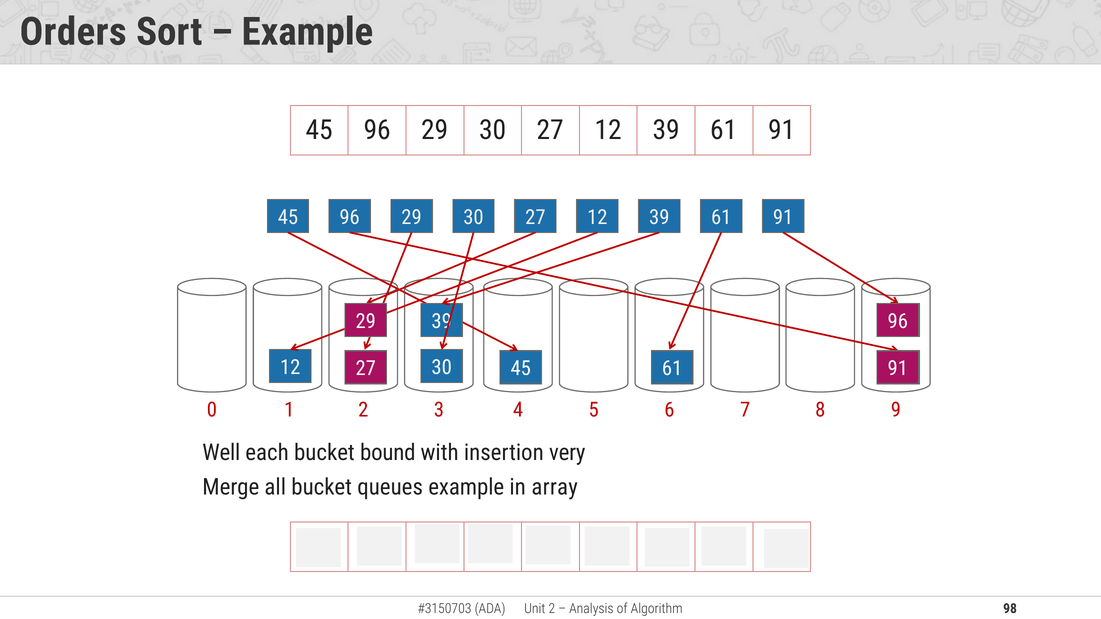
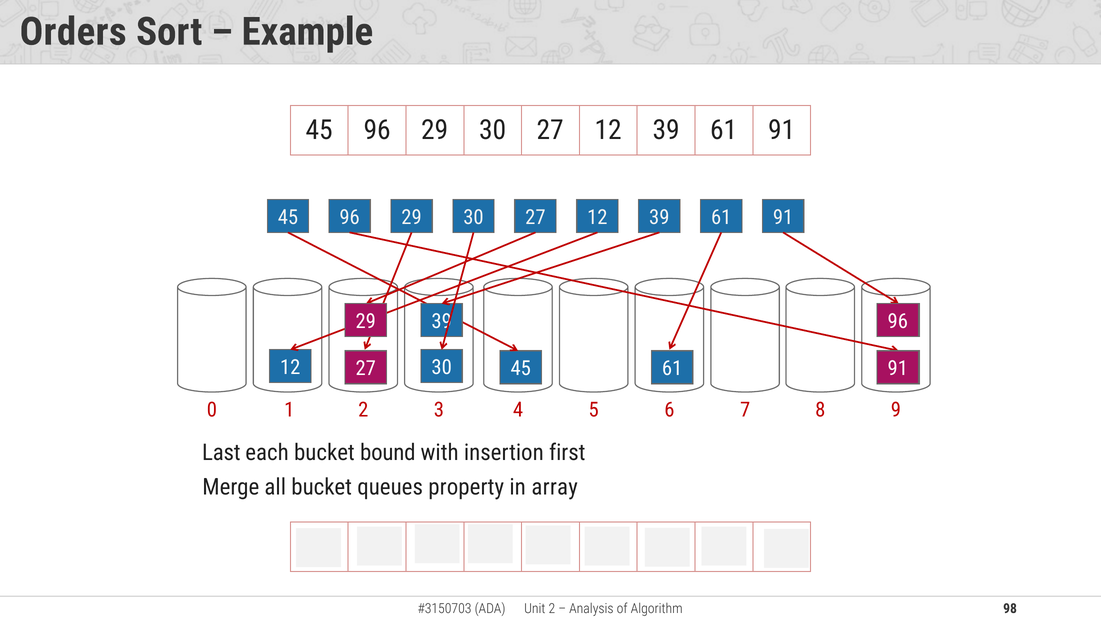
Well: Well -> Last (221, 453)
very: very -> first (567, 453)
queues example: example -> property (466, 487)
